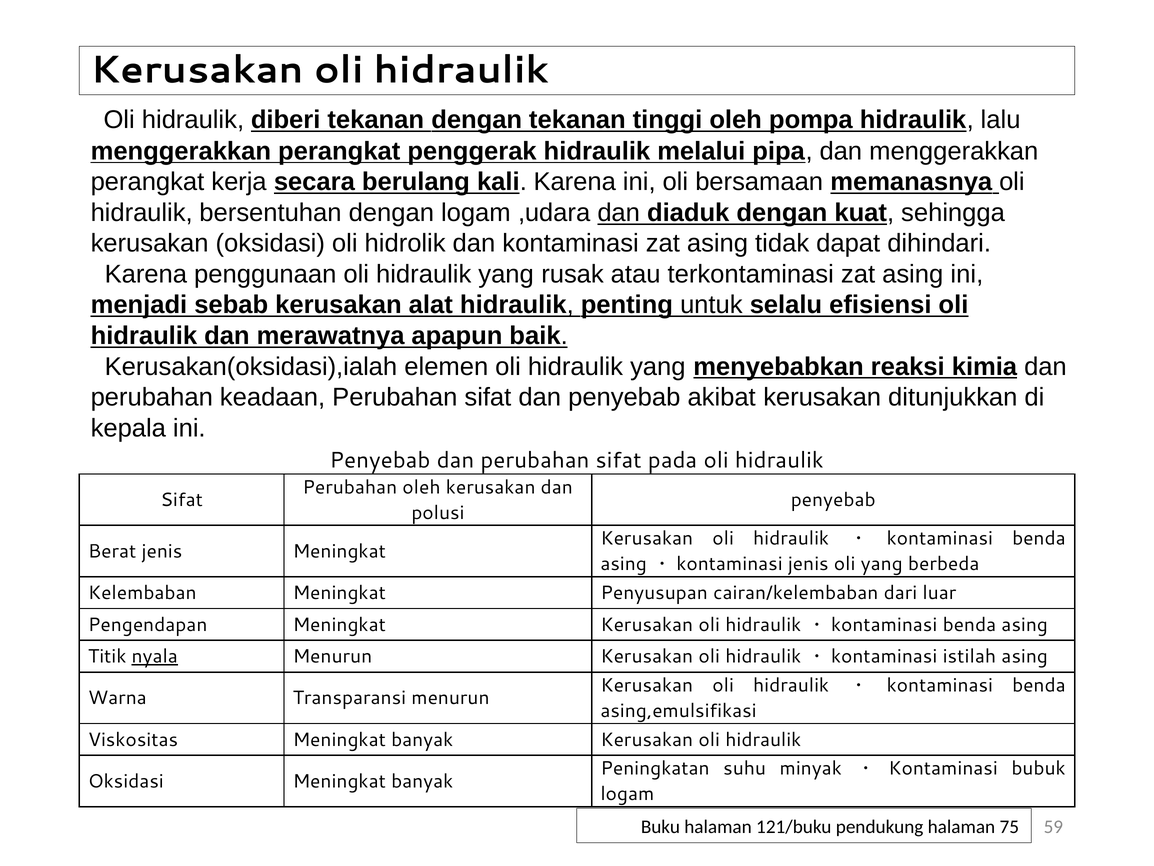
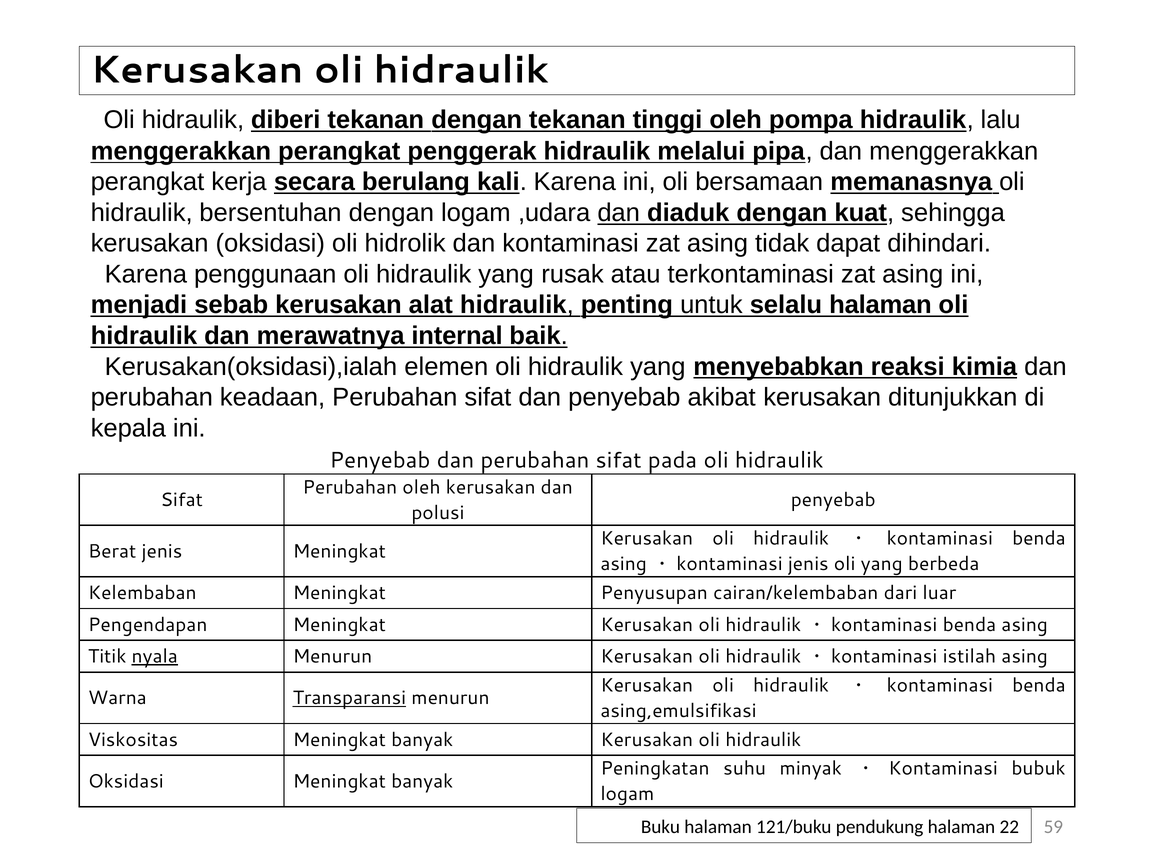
selalu efisiensi: efisiensi -> halaman (880, 305)
apapun: apapun -> internal (457, 336)
Transparansi underline: none -> present (349, 698)
75: 75 -> 22 (1009, 826)
